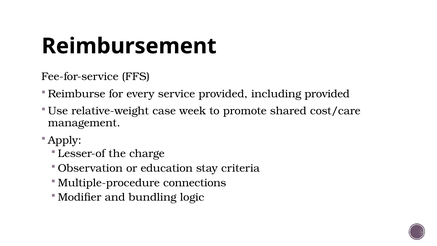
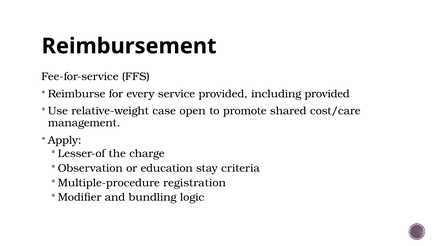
week: week -> open (193, 111)
connections: connections -> registration (195, 183)
